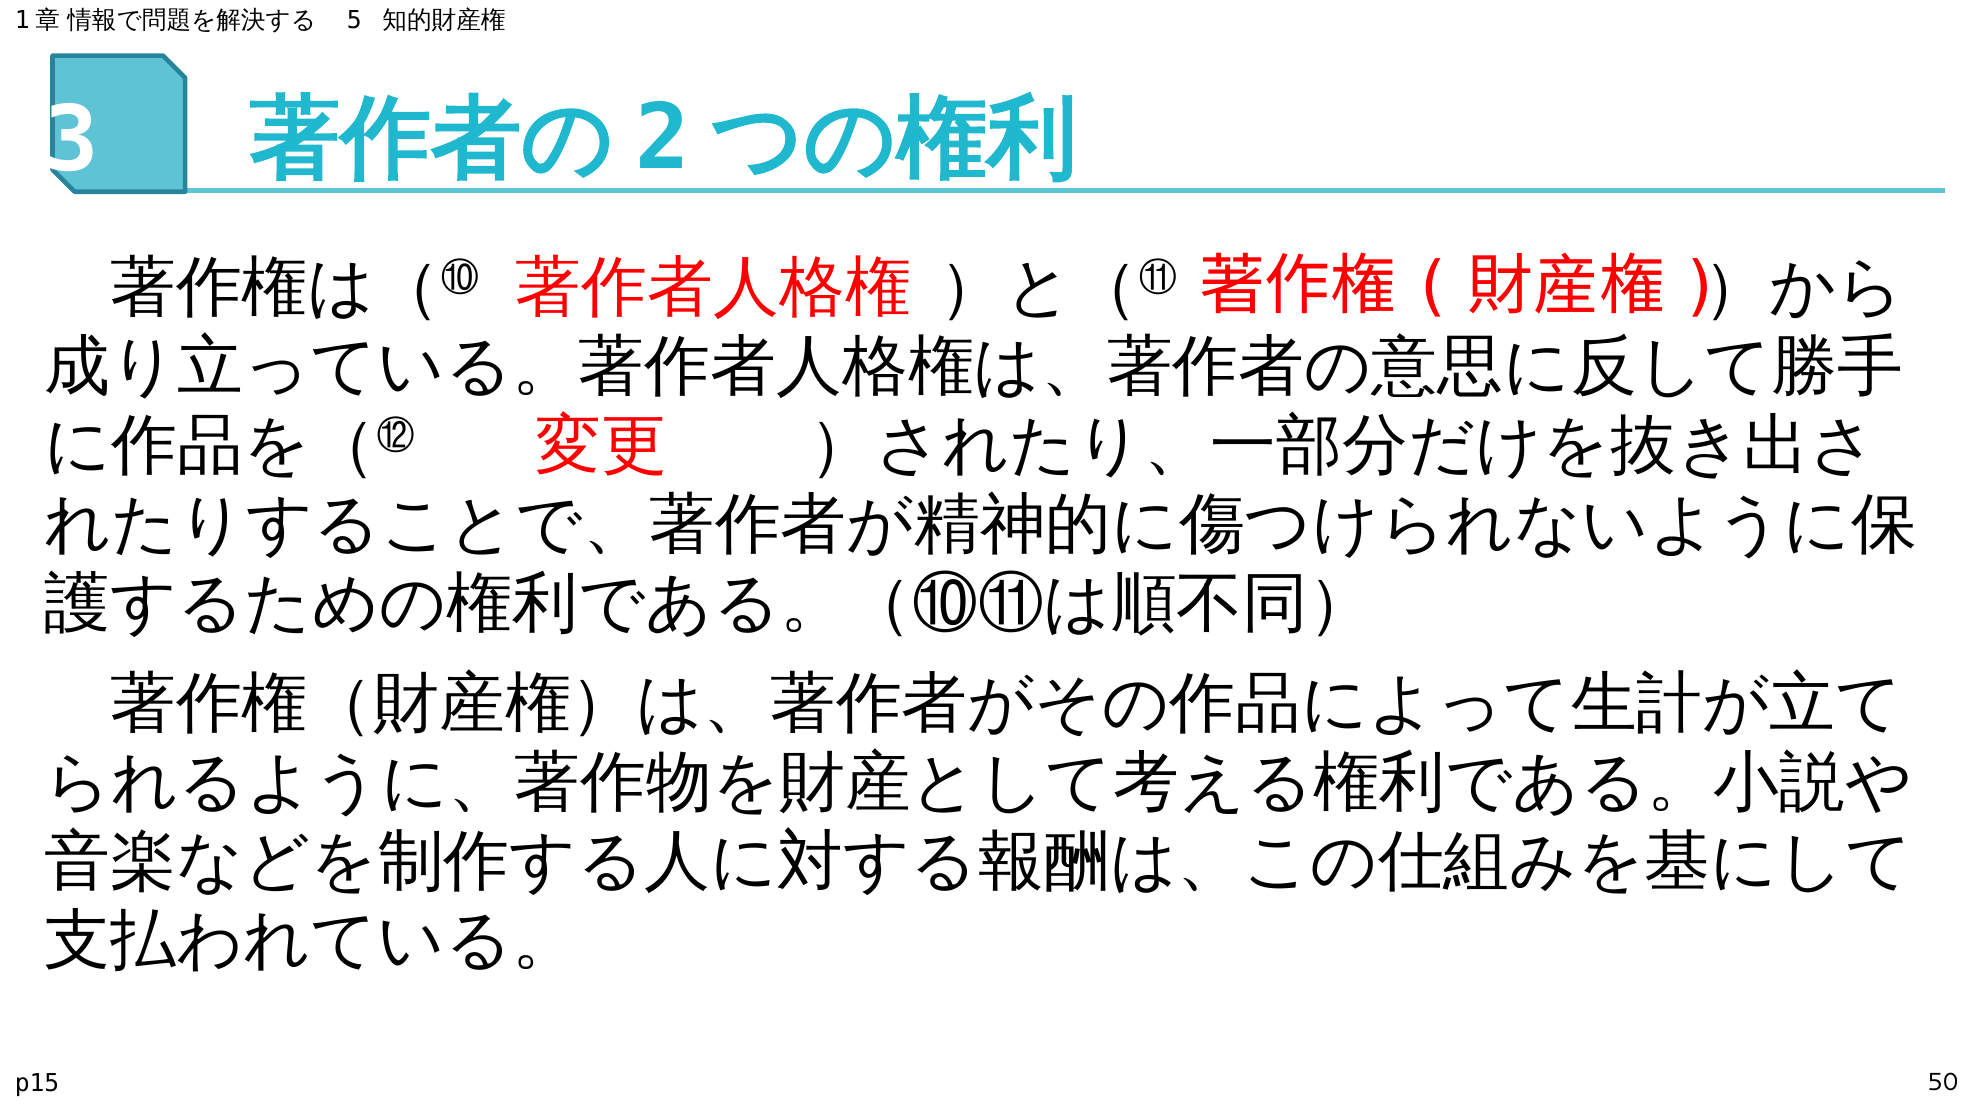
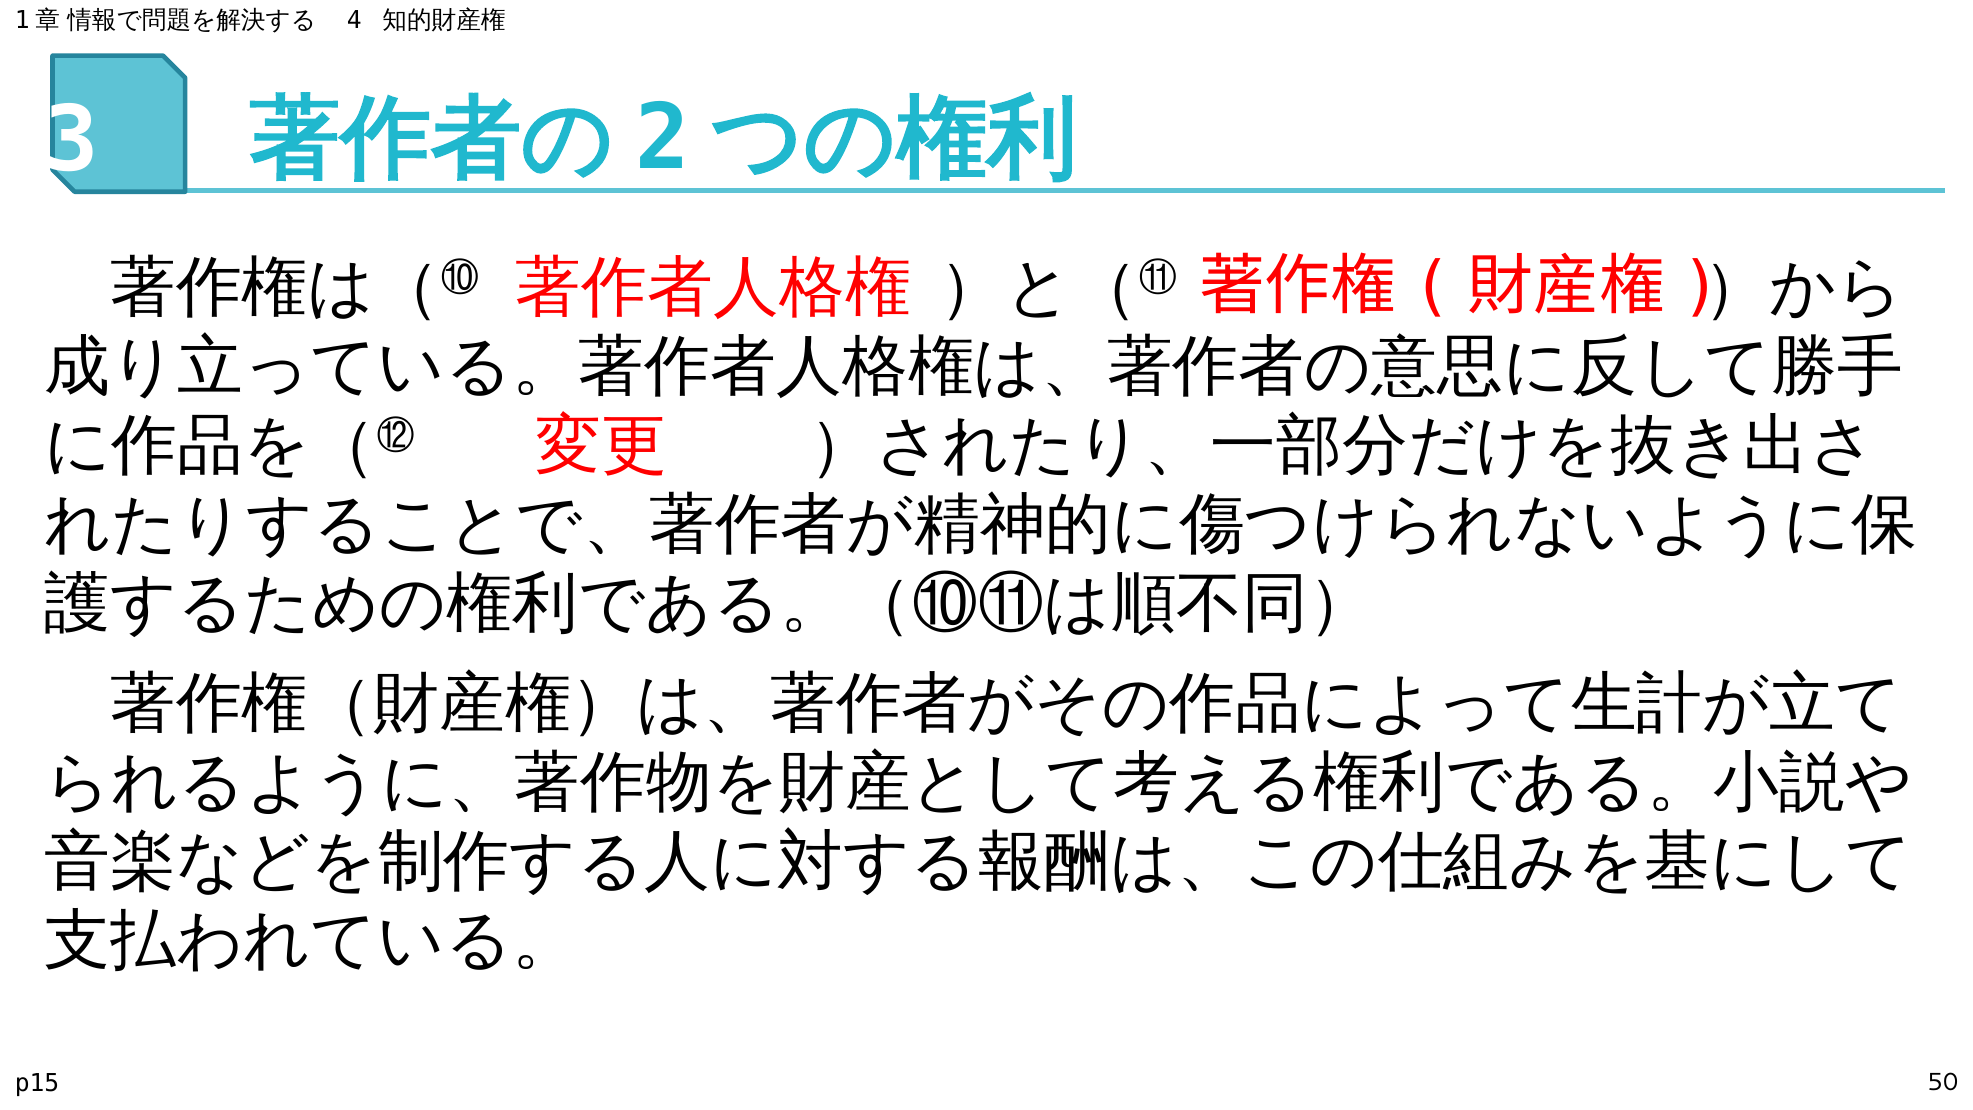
5: 5 -> 4 (354, 21)
